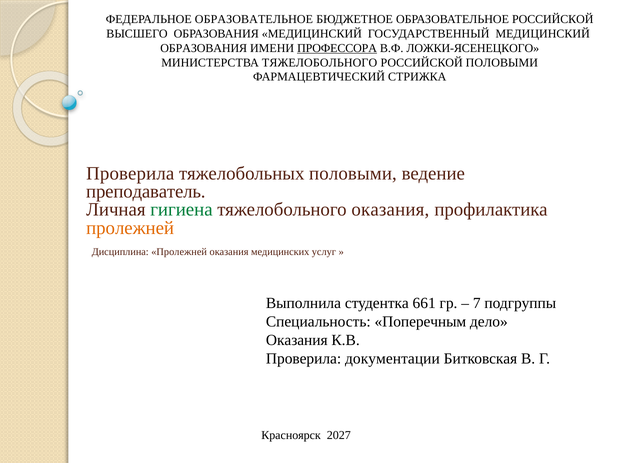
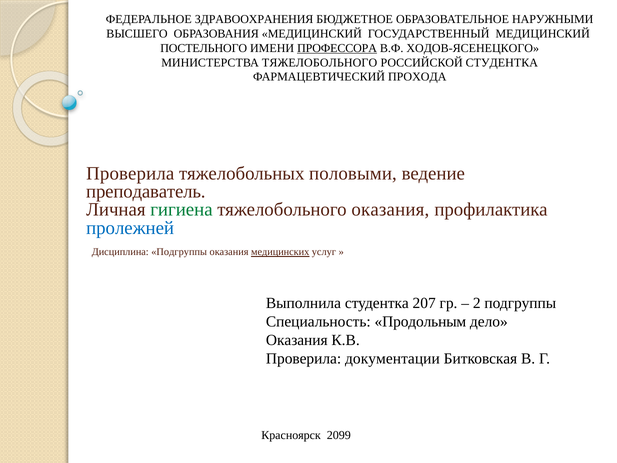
ФЕДЕРАЛЬНОЕ ОБРАЗОВАТЕЛЬНОЕ: ОБРАЗОВАТЕЛЬНОЕ -> ЗДРАВООХРАНЕНИЯ (254, 19)
ОБРАЗОВАТЕЛЬНОЕ РОССИЙСКОЙ: РОССИЙСКОЙ -> НАРУЖНЫМИ (553, 19)
ОБРАЗОВАНИЯ: ОБРАЗОВАНИЯ -> ПОСТЕЛЬНОГО (204, 48)
ЛОЖКИ-ЯСЕНЕЦКОГО: ЛОЖКИ-ЯСЕНЕЦКОГО -> ХОДОВ-ЯСЕНЕЦКОГО (473, 48)
РОССИЙСКОЙ ПОЛОВЫМИ: ПОЛОВЫМИ -> СТУДЕНТКА (502, 63)
СТРИЖКА: СТРИЖКА -> ПРОХОДА (417, 77)
пролежней colour: orange -> blue (130, 228)
Дисциплина Пролежней: Пролежней -> Подгруппы (179, 252)
медицинских underline: none -> present (280, 252)
661: 661 -> 207 (424, 303)
7: 7 -> 2 (477, 303)
Поперечным: Поперечным -> Продольным (420, 322)
2027: 2027 -> 2099 (339, 435)
